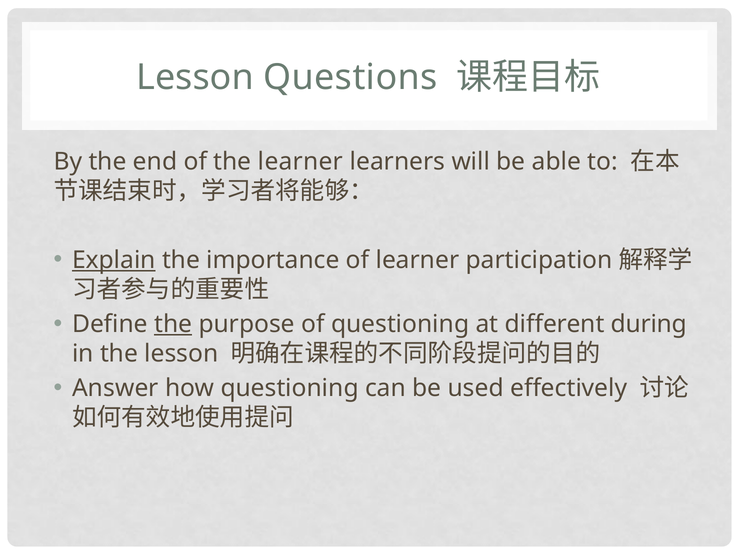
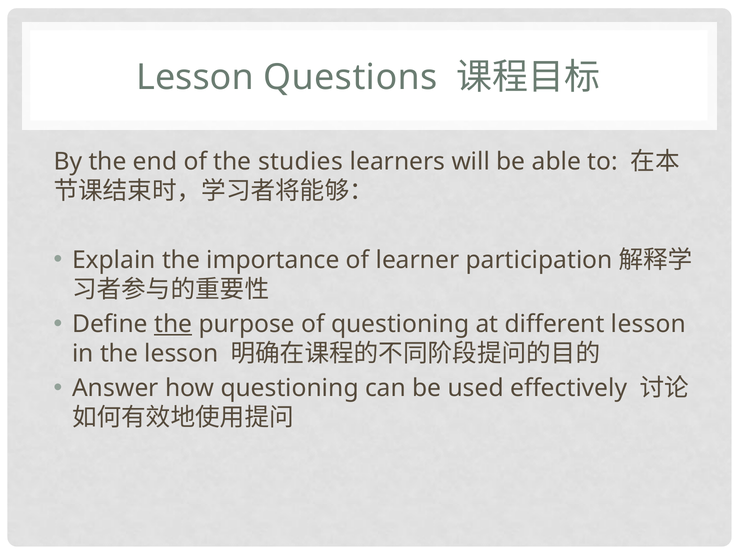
the learner: learner -> studies (301, 162)
Explain underline: present -> none (114, 260)
different during: during -> lesson (649, 324)
